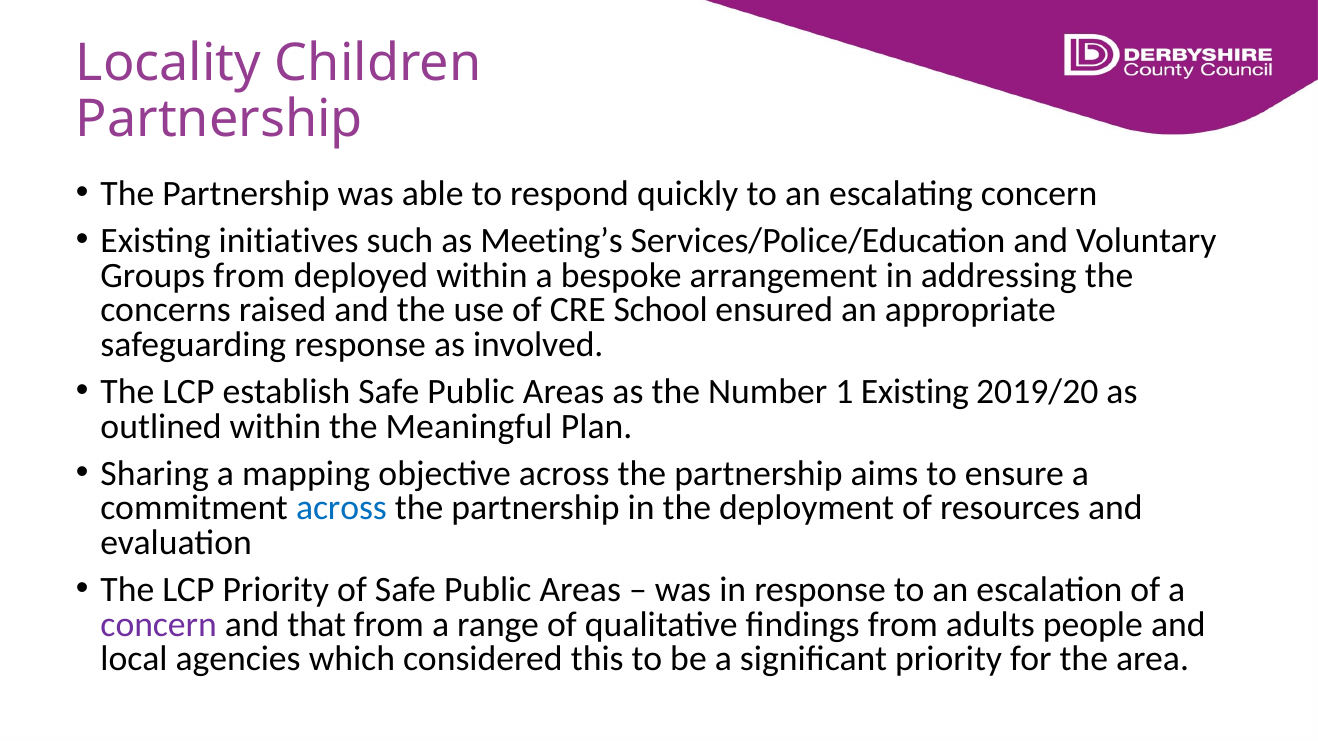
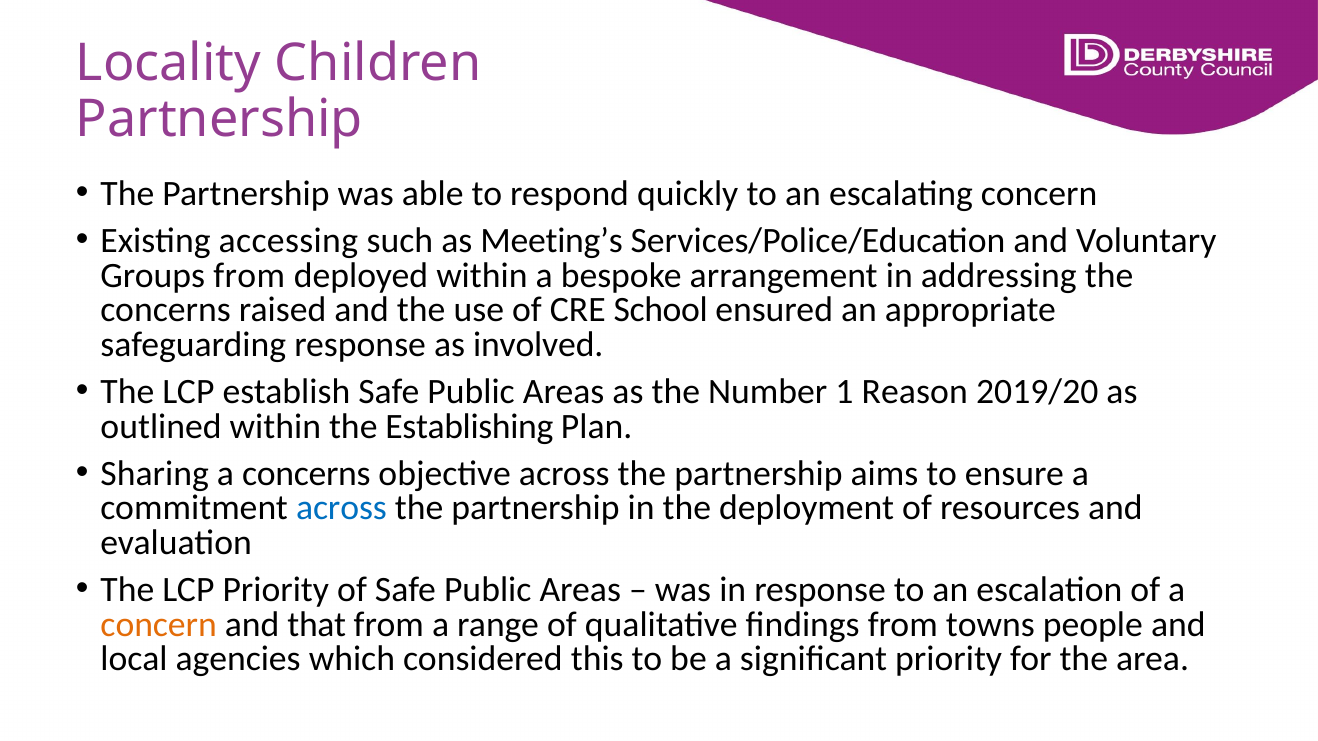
initiatives: initiatives -> accessing (288, 241)
1 Existing: Existing -> Reason (915, 392)
Meaningful: Meaningful -> Establishing (469, 427)
a mapping: mapping -> concerns (306, 474)
concern colour: purple -> orange (159, 625)
adults: adults -> towns (990, 625)
